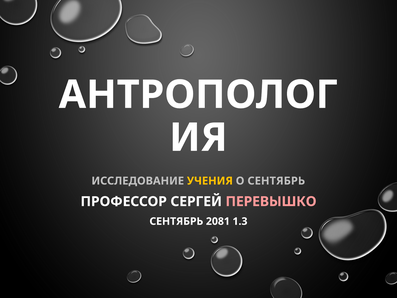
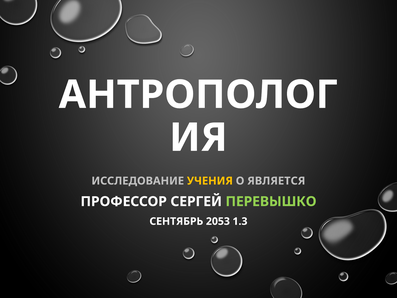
О СЕНТЯБРЬ: СЕНТЯБРЬ -> ЯВЛЯЕТСЯ (276, 181)
ПЕРЕВЫШКО colour: pink -> light green (271, 201)
2081: 2081 -> 2053 (218, 221)
